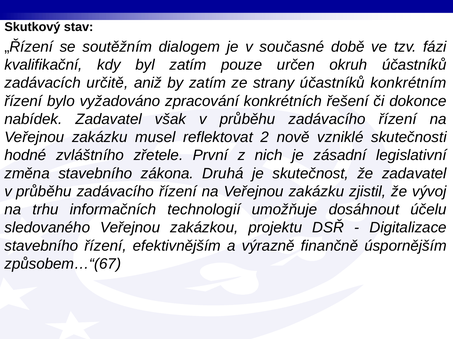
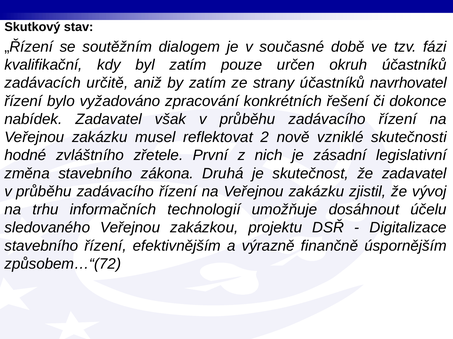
konkrétním: konkrétním -> navrhovatel (409, 83)
způsobem…“(67: způsobem…“(67 -> způsobem…“(72 (63, 264)
